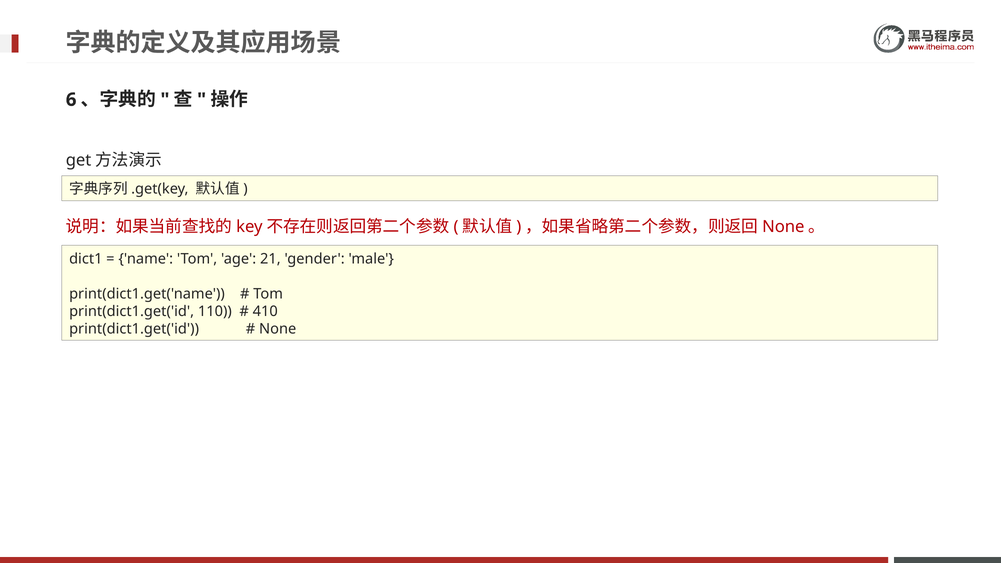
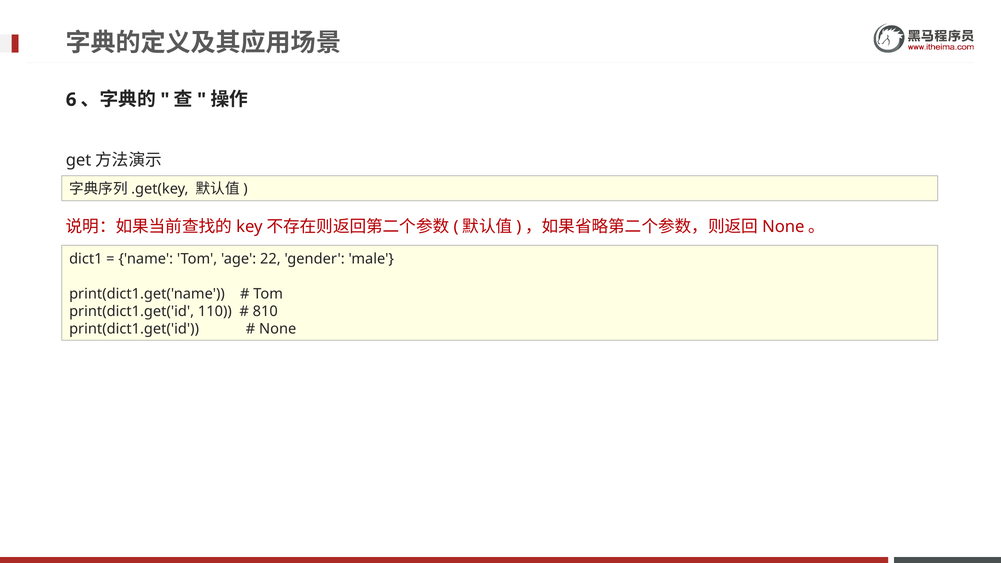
21: 21 -> 22 (270, 259)
410: 410 -> 810 (265, 311)
